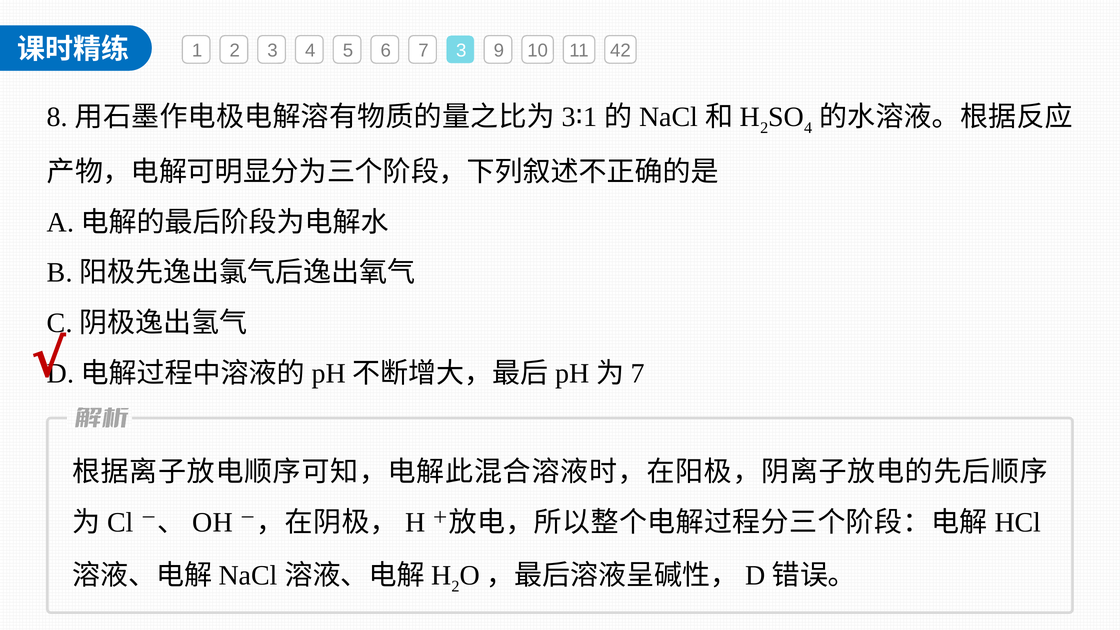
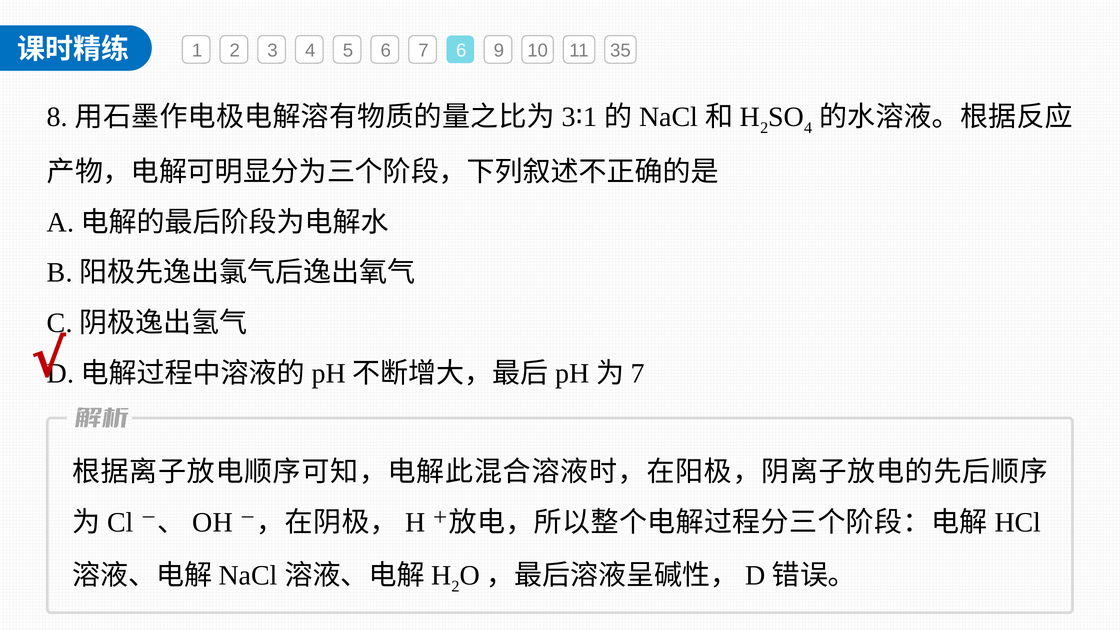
7 3: 3 -> 6 (461, 51)
42: 42 -> 35 (620, 51)
